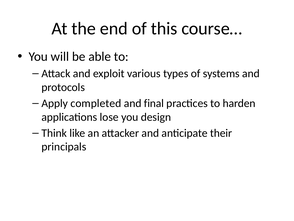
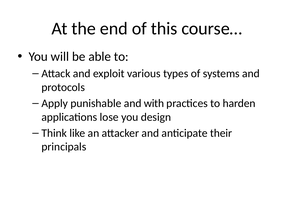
completed: completed -> punishable (96, 103)
final: final -> with (154, 103)
